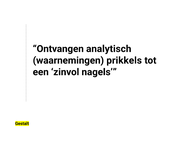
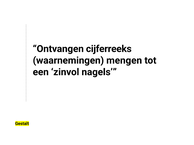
analytisch: analytisch -> cijferreeks (109, 49)
prikkels: prikkels -> mengen (124, 61)
